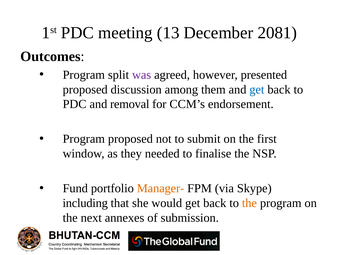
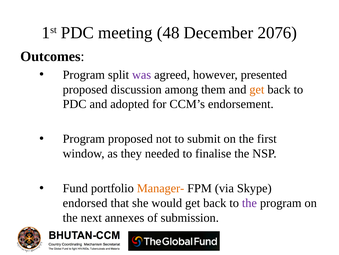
13: 13 -> 48 (168, 33)
2081: 2081 -> 2076 (277, 33)
get colour: blue -> orange (257, 89)
removal: removal -> adopted (130, 104)
including: including -> endorsed (85, 203)
the colour: orange -> purple (249, 203)
